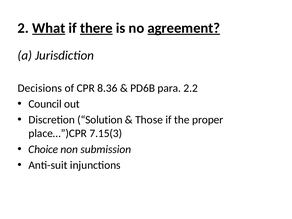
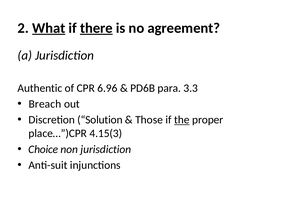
agreement underline: present -> none (184, 28)
Decisions: Decisions -> Authentic (40, 88)
8.36: 8.36 -> 6.96 (107, 88)
2.2: 2.2 -> 3.3 (191, 88)
Council: Council -> Breach (45, 104)
the underline: none -> present (182, 120)
7.15(3: 7.15(3 -> 4.15(3 (106, 133)
non submission: submission -> jurisdiction (106, 149)
